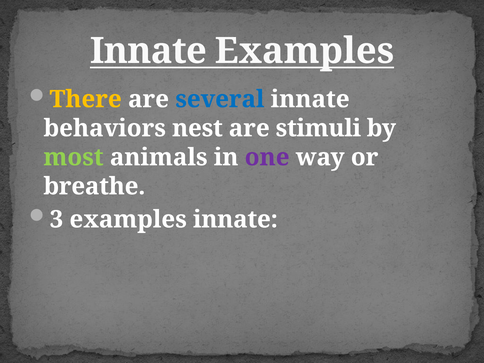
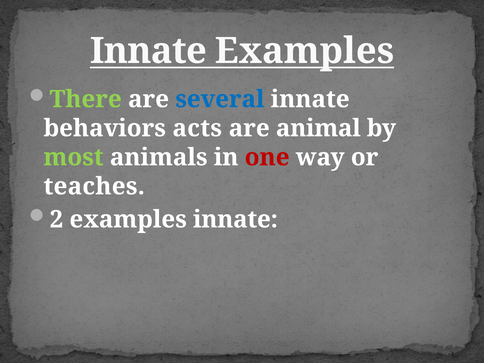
There colour: yellow -> light green (86, 99)
nest: nest -> acts (197, 128)
stimuli: stimuli -> animal (318, 128)
one colour: purple -> red (267, 157)
breathe: breathe -> teaches (94, 186)
3: 3 -> 2 (56, 219)
